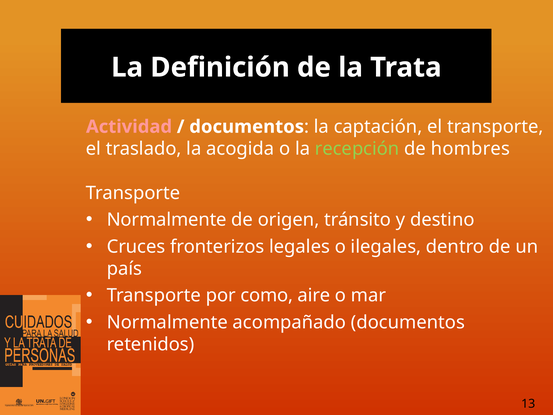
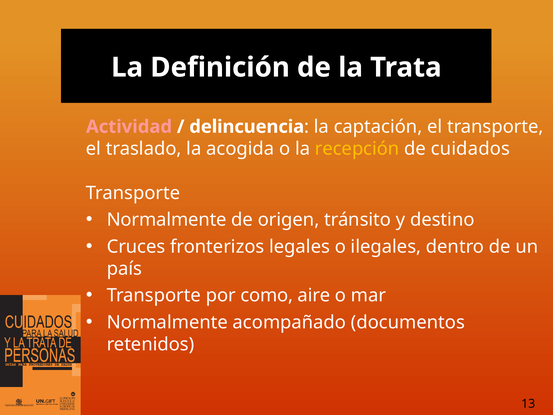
documentos: documentos -> delincuencia (247, 127)
recepción colour: light green -> yellow (357, 149)
hombres: hombres -> cuidados (470, 149)
